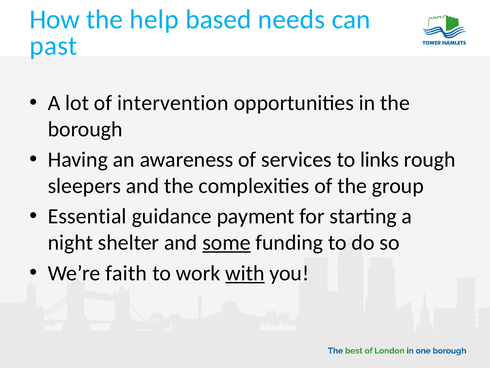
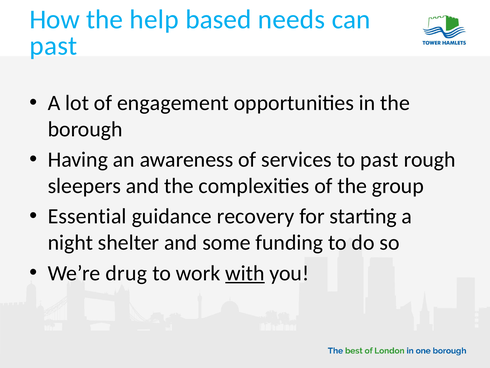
intervention: intervention -> engagement (173, 103)
to links: links -> past (379, 159)
payment: payment -> recovery (256, 216)
some underline: present -> none (226, 242)
faith: faith -> drug (126, 273)
